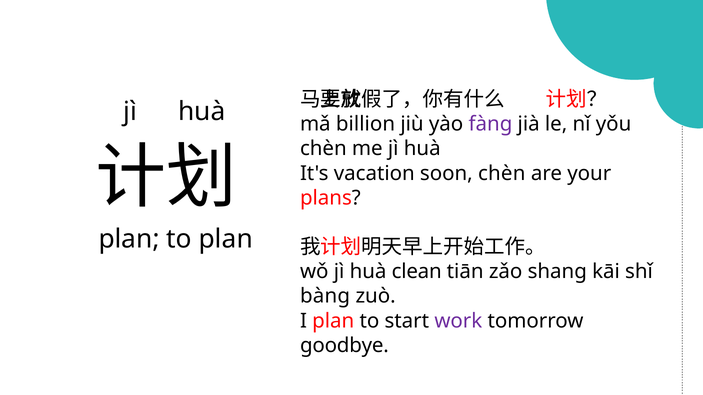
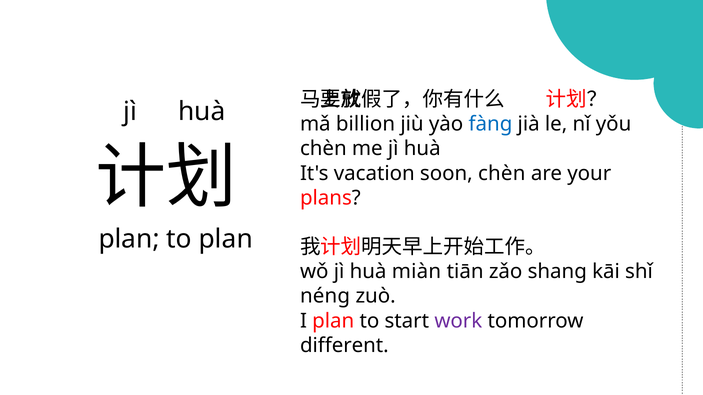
fàng colour: purple -> blue (490, 124)
clean: clean -> miàn (416, 272)
bàng: bàng -> néng (325, 297)
goodbye: goodbye -> different (344, 346)
